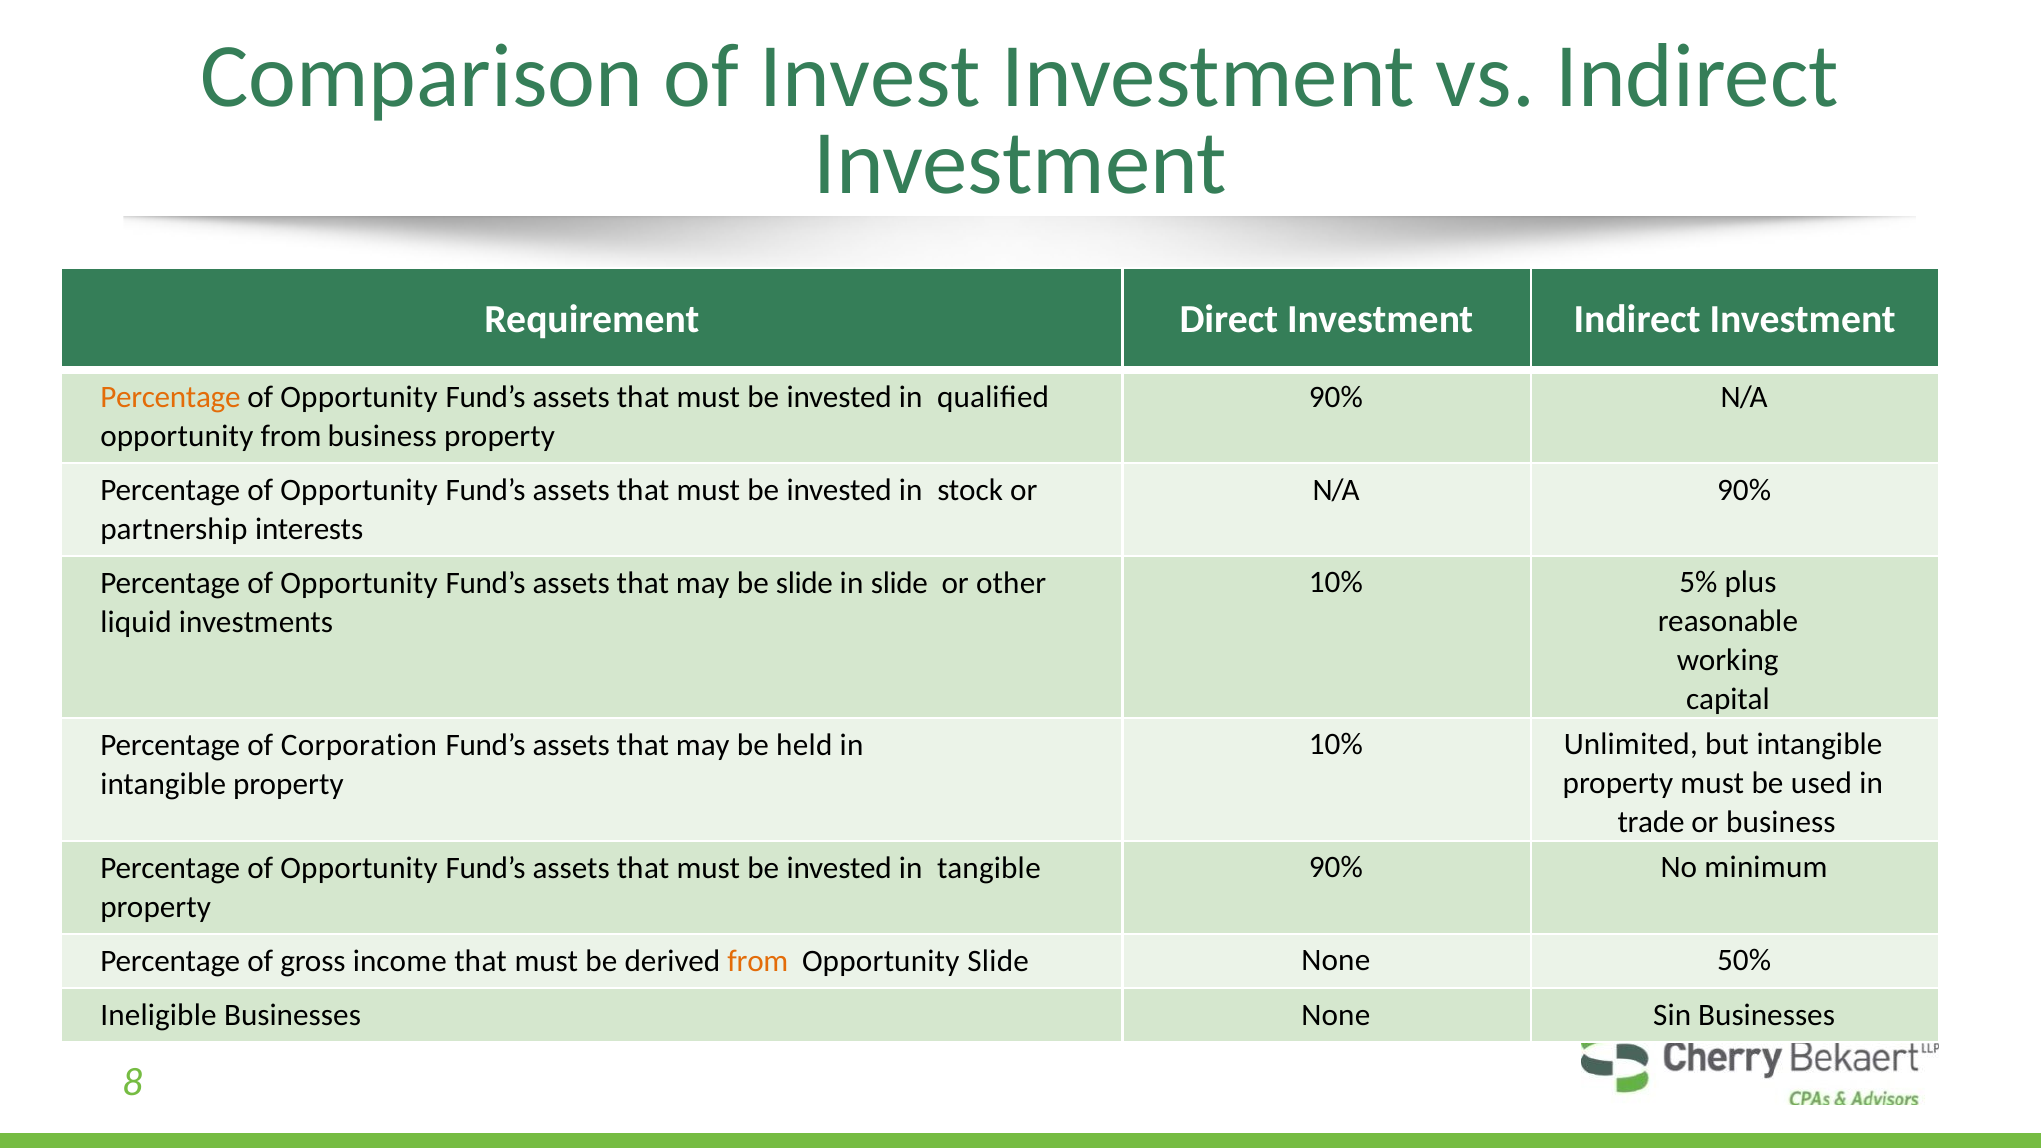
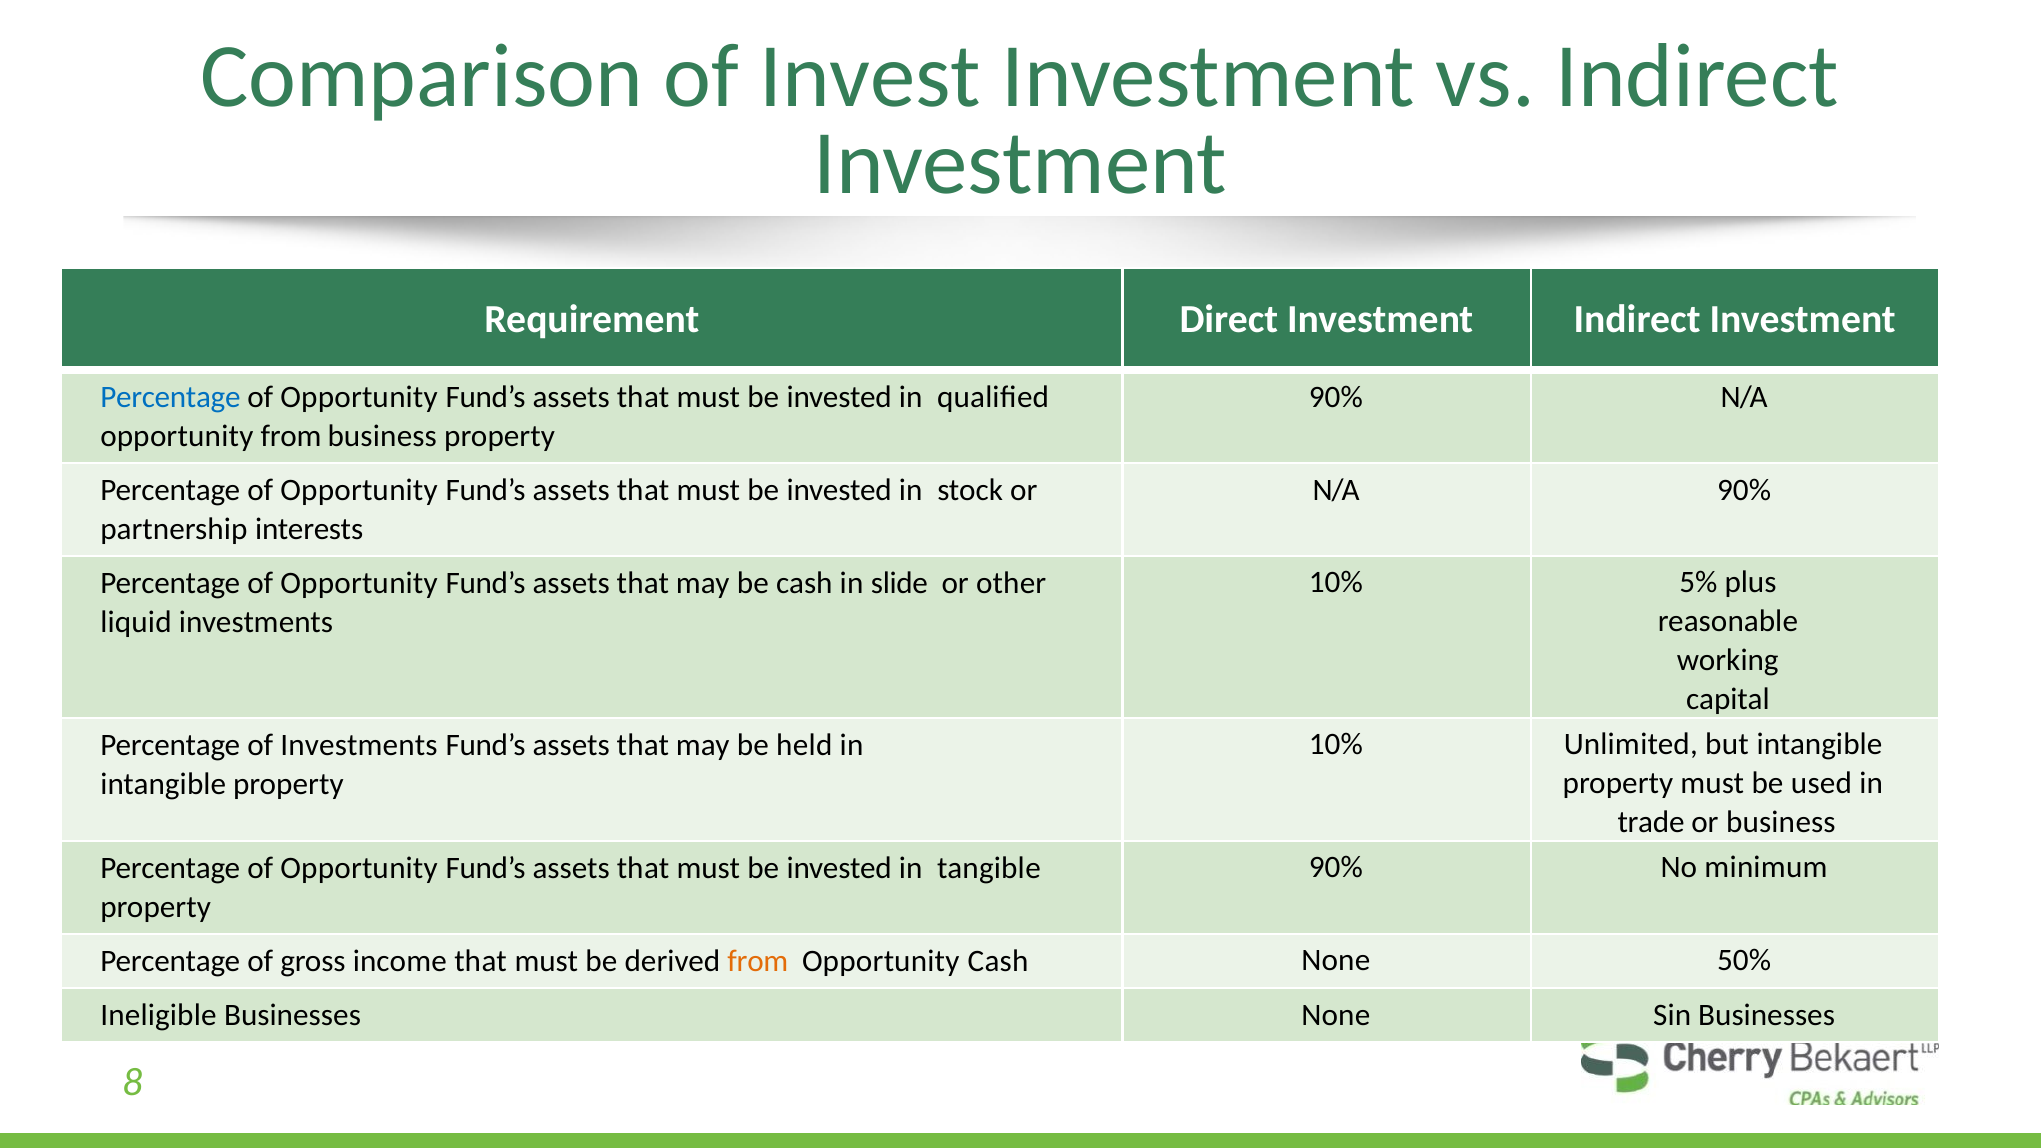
Percentage colour: orange -> blue (170, 398)
be slide: slide -> cash (804, 584)
of Corporation: Corporation -> Investments (359, 745)
Opportunity Slide: Slide -> Cash (998, 962)
